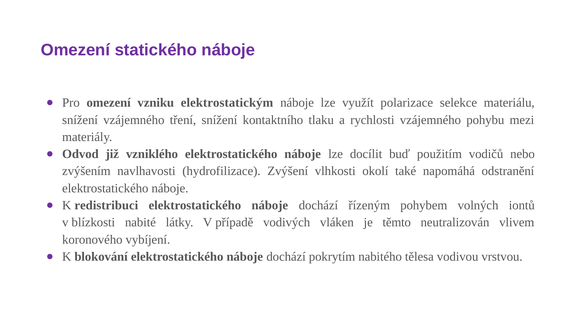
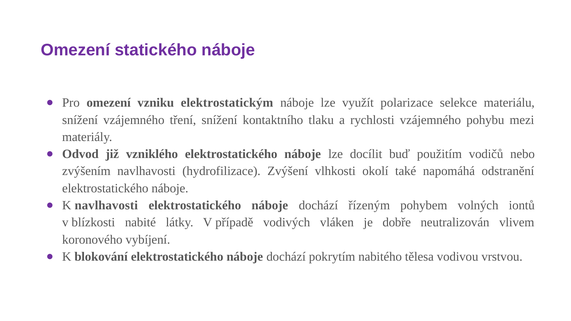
K redistribuci: redistribuci -> navlhavosti (106, 205)
těmto: těmto -> dobře (397, 223)
